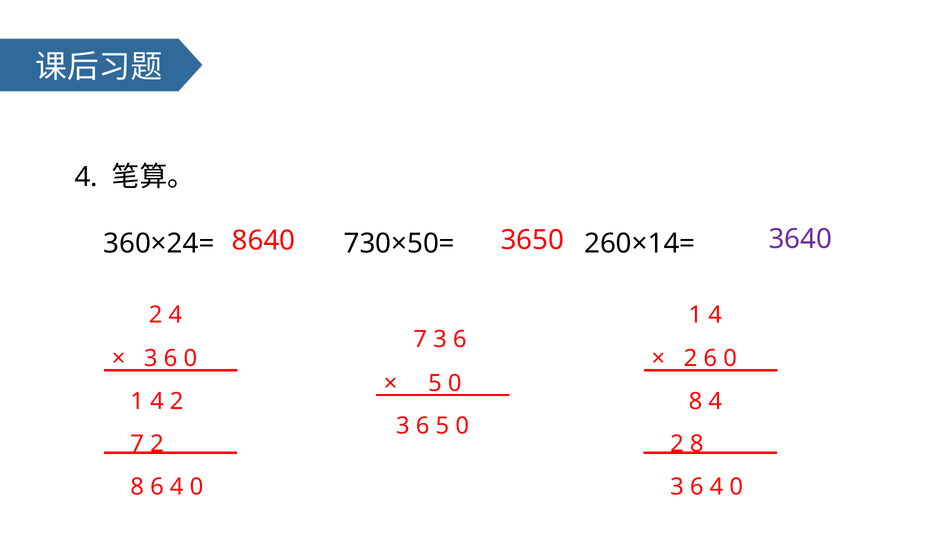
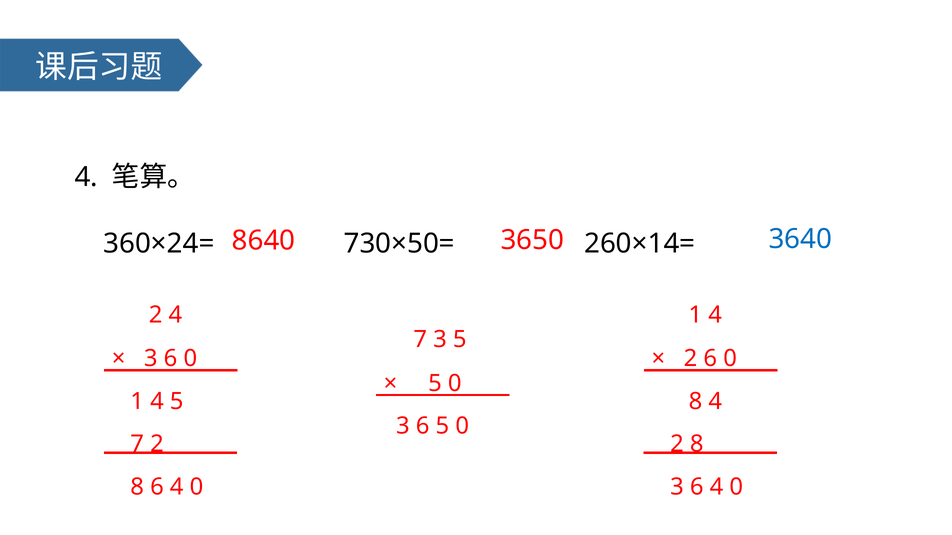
3640 colour: purple -> blue (800, 240)
7 3 6: 6 -> 5 (460, 340)
1 4 2: 2 -> 5 (177, 402)
